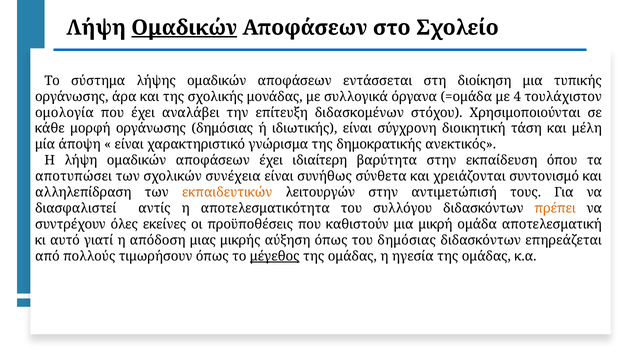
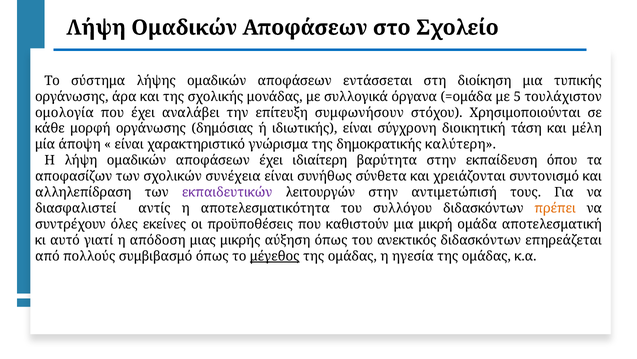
Ομαδικών underline: present -> none (184, 28)
4: 4 -> 5 (517, 96)
διδασκομένων: διδασκομένων -> συμφωνήσουν (359, 112)
ανεκτικός: ανεκτικός -> καλύτερη (461, 144)
αποτυπώσει: αποτυπώσει -> αποφασίζων (74, 176)
εκπαιδευτικών colour: orange -> purple (227, 192)
του δημόσιας: δημόσιας -> ανεκτικός (407, 240)
τιμωρήσουν: τιμωρήσουν -> συμβιβασμό (156, 256)
